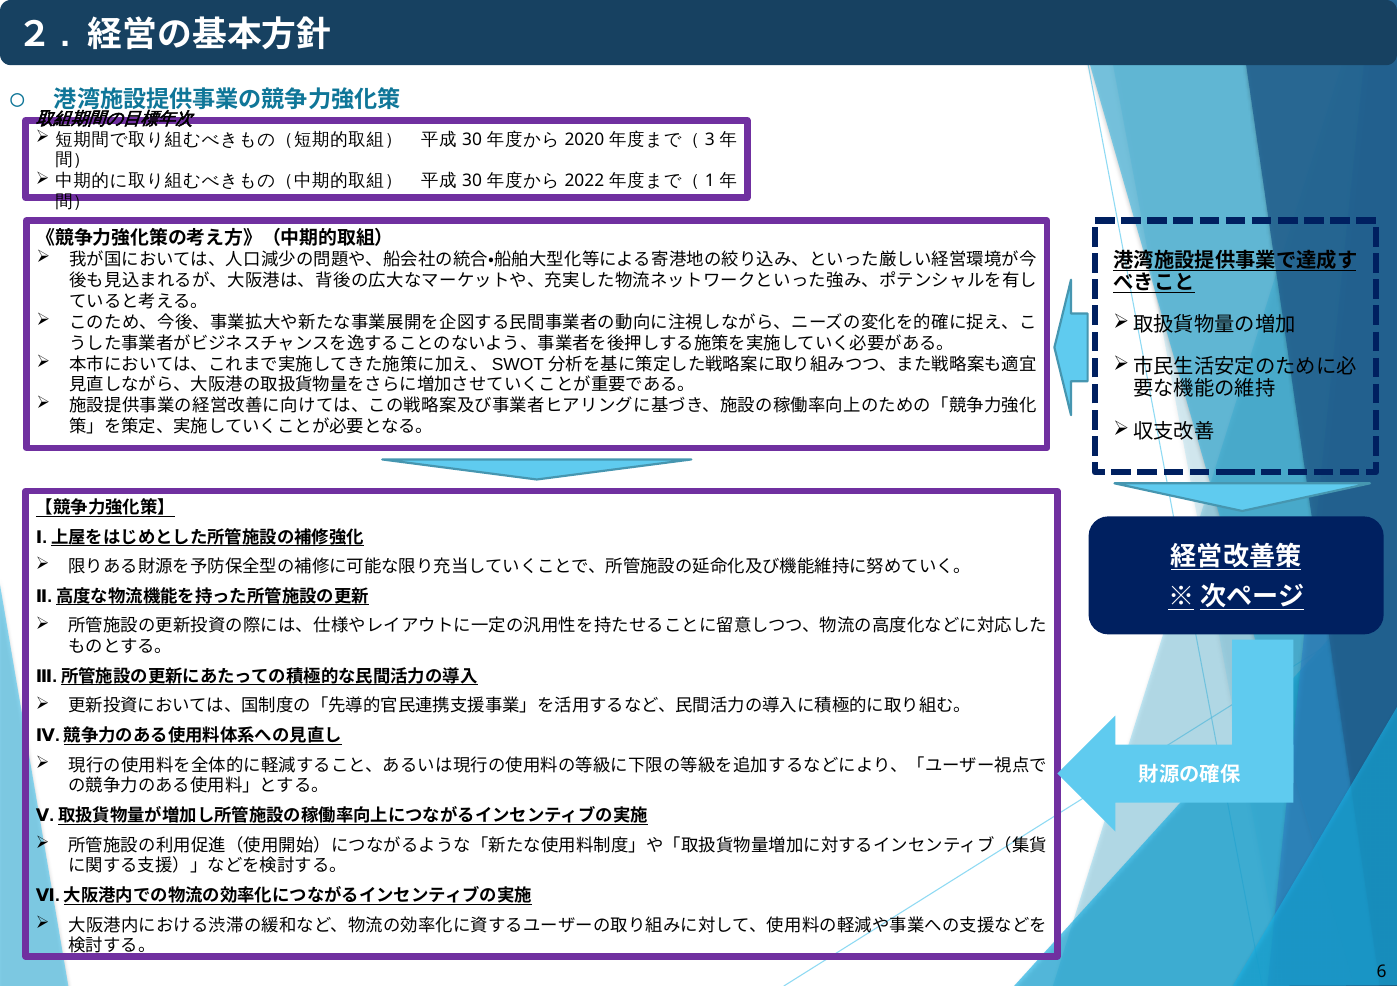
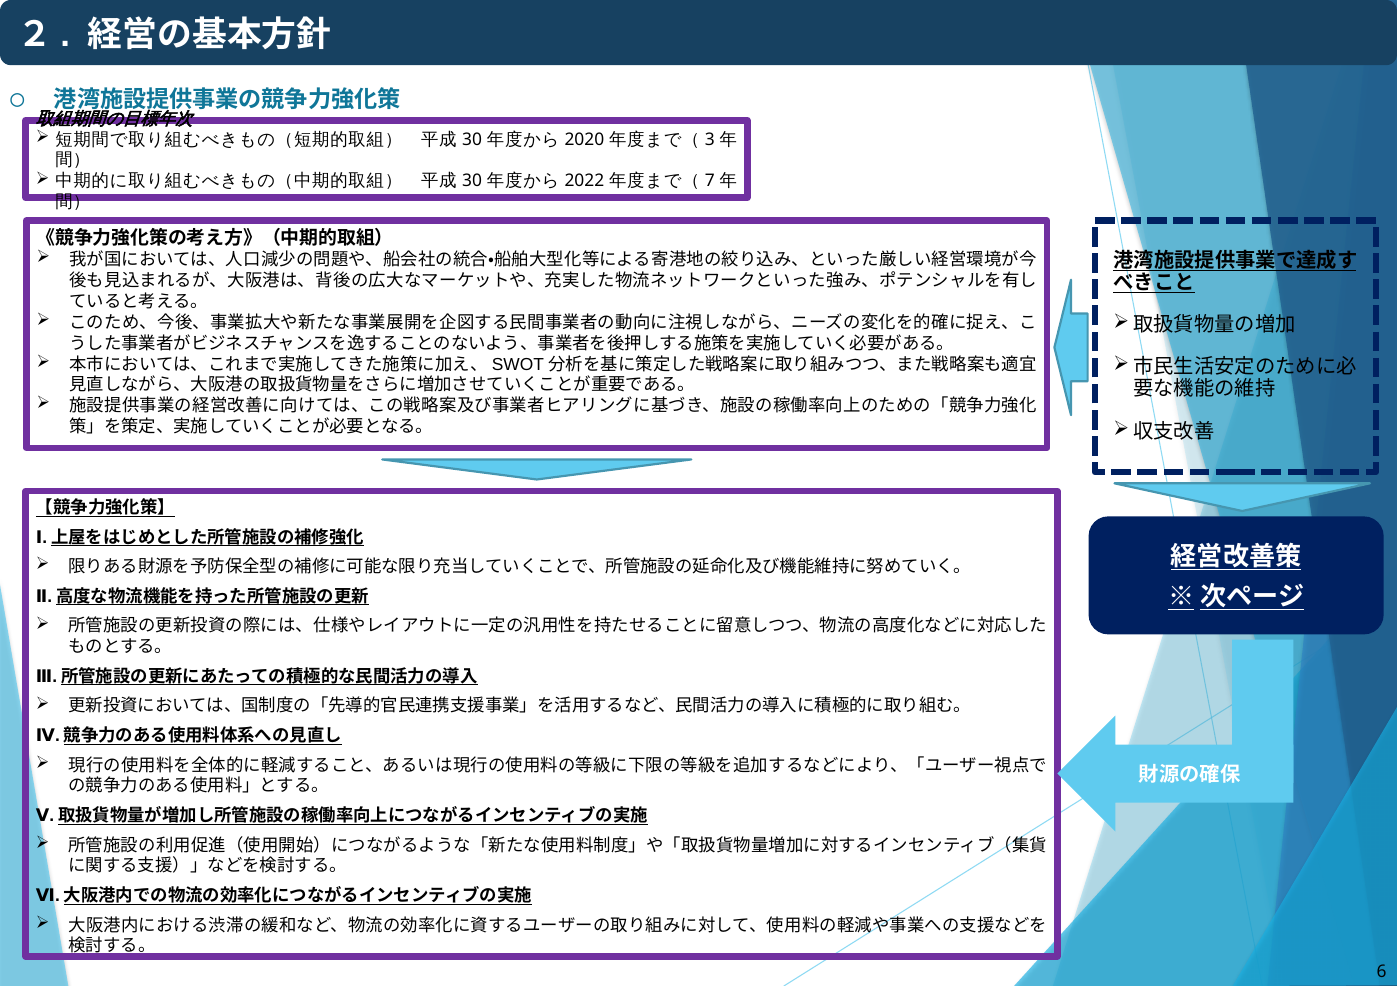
1: 1 -> 7 (710, 181)
